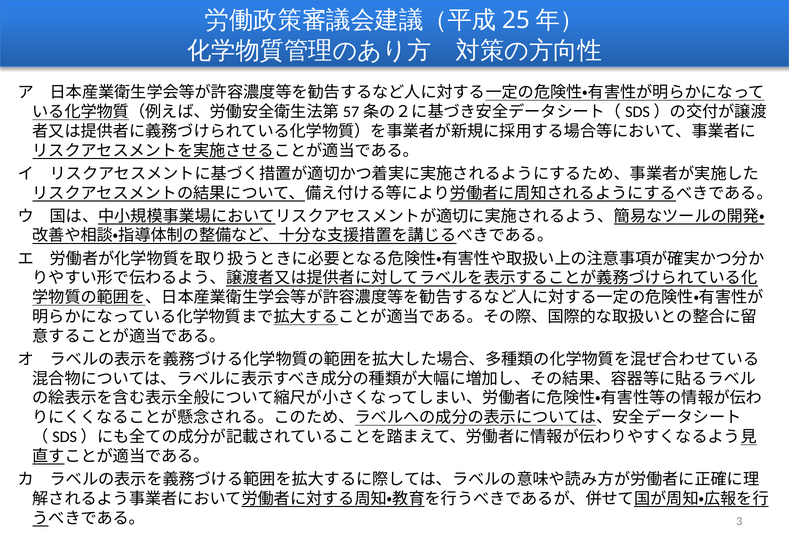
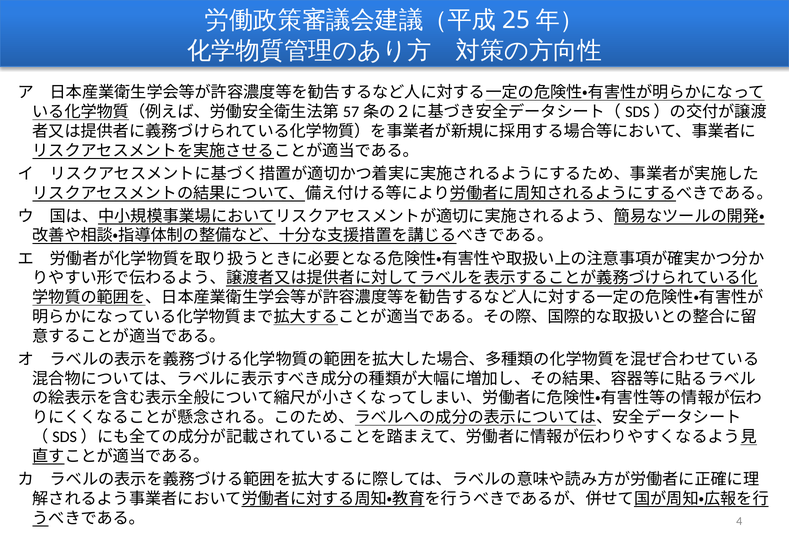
3: 3 -> 4 (739, 522)
